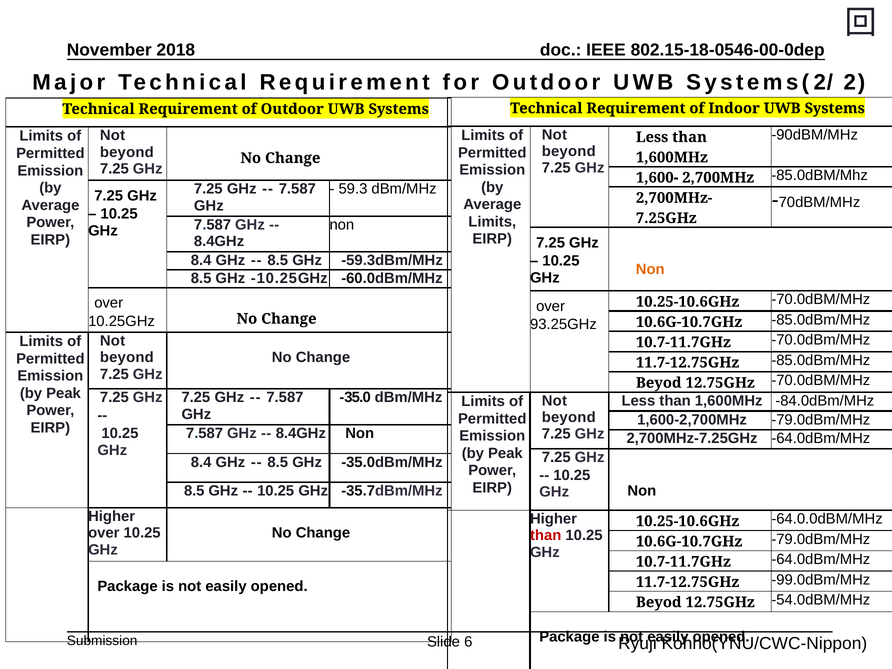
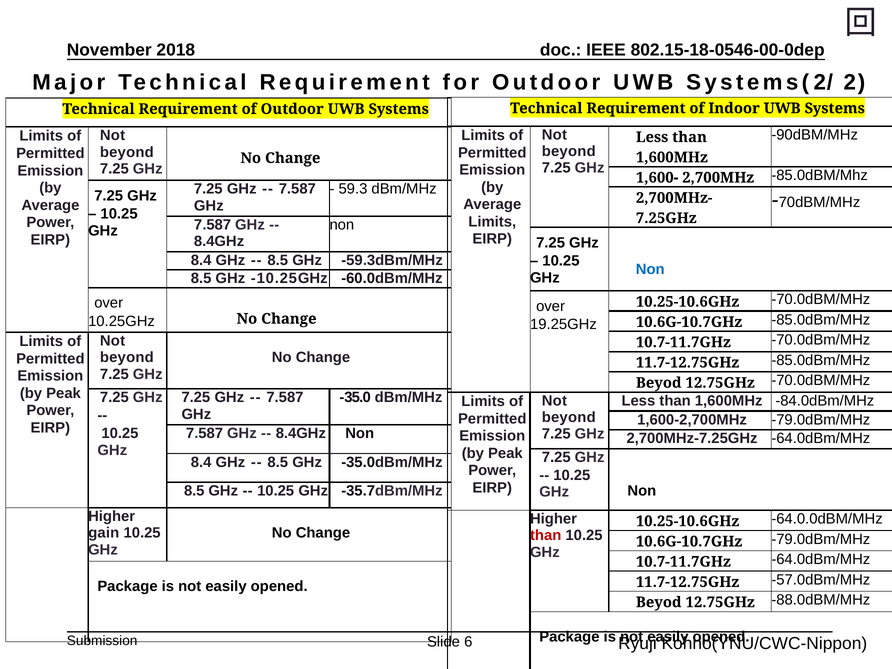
Non colour: orange -> blue (650, 269)
93.25GHz: 93.25GHz -> 19.25GHz (563, 324)
over: over -> gain (104, 533)
-99.0dBm/MHz: -99.0dBm/MHz -> -57.0dBm/MHz (821, 580)
-54.0dBM/MHz: -54.0dBM/MHz -> -88.0dBM/MHz (821, 600)
